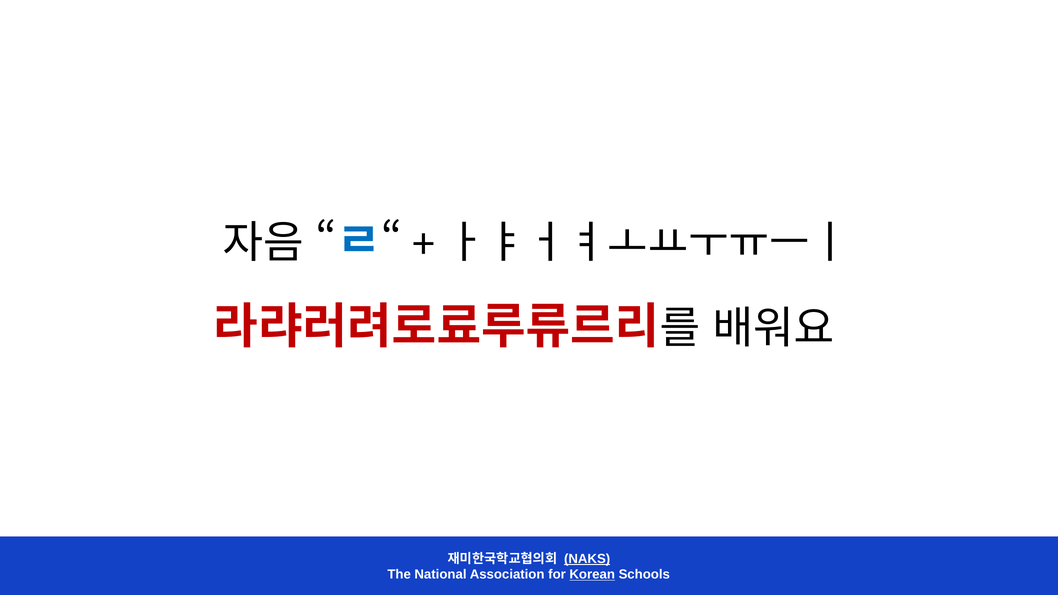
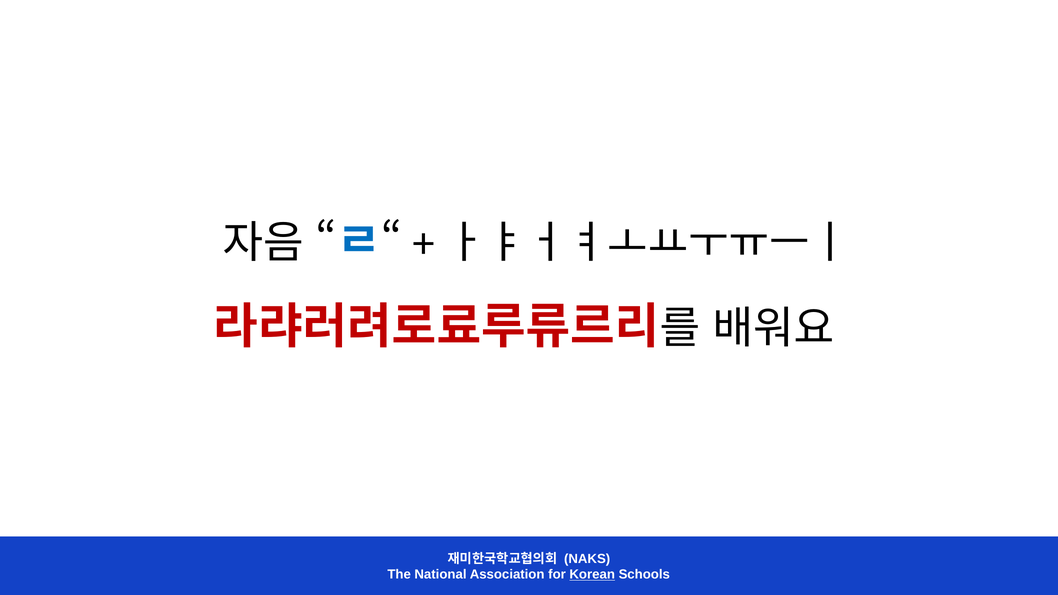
NAKS underline: present -> none (587, 559)
